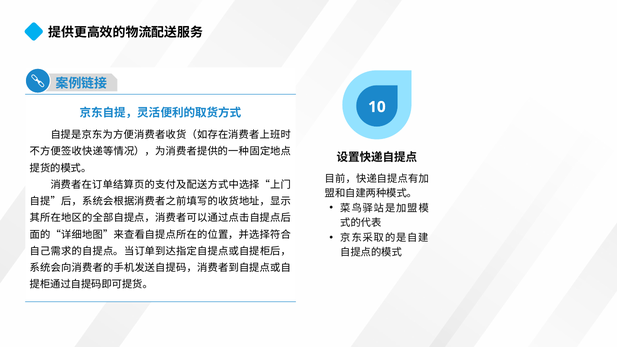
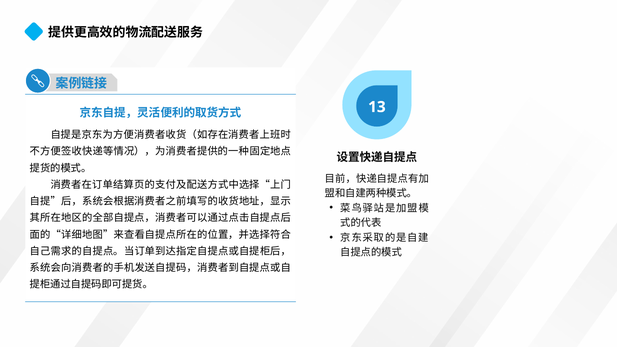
10: 10 -> 13 (377, 107)
